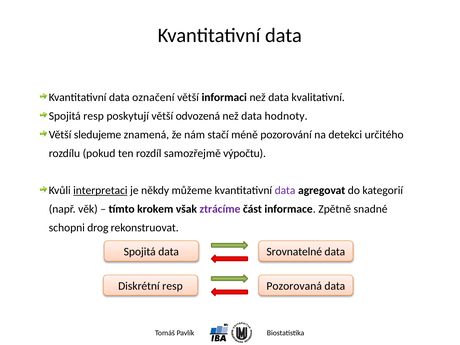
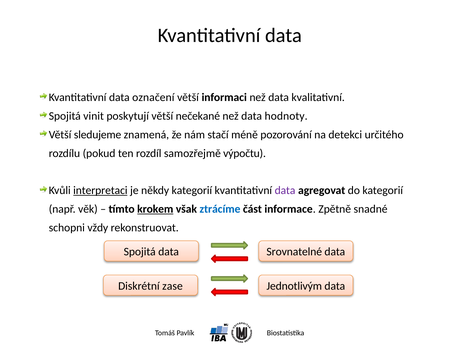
Spojitá resp: resp -> vinit (94, 116)
odvozená: odvozená -> nečekané (198, 116)
někdy můžeme: můžeme -> kategorií (192, 191)
krokem underline: none -> present (155, 209)
ztrácíme colour: purple -> blue (220, 209)
drog: drog -> vždy (98, 228)
Diskrétní resp: resp -> zase (173, 286)
Pozorovaná: Pozorovaná -> Jednotlivým (294, 286)
